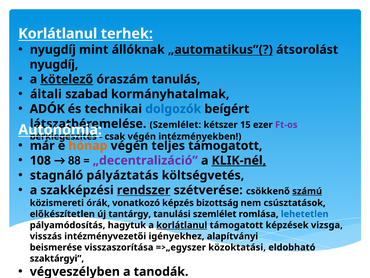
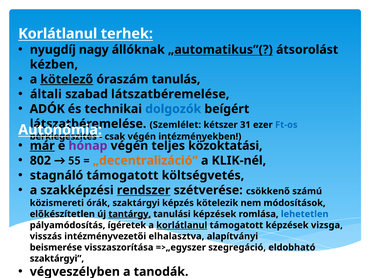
mint: mint -> nagy (94, 50)
nyugdíj: nyugdíj -> kézben (54, 64)
szabad kormányhatalmak: kormányhatalmak -> látszatbéremelése (170, 94)
15: 15 -> 31 (245, 125)
Ft-os colour: purple -> blue (286, 125)
már underline: none -> present (42, 145)
hónap colour: orange -> purple (88, 145)
teljes támogatott: támogatott -> közoktatási (225, 145)
108: 108 -> 802 (40, 160)
88: 88 -> 55 (74, 160)
„decentralizáció colour: purple -> orange (145, 160)
KLIK-nél underline: present -> none (239, 160)
stagnáló pályáztatás: pályáztatás -> támogatott (122, 175)
számú underline: present -> none (307, 191)
órák vonatkozó: vonatkozó -> szaktárgyi (136, 203)
bizottság: bizottság -> kötelezik (217, 203)
csúsztatások: csúsztatások -> módosítások (295, 203)
tantárgy underline: none -> present (130, 214)
tanulási szemlélet: szemlélet -> képzések (215, 214)
hagytuk: hagytuk -> ígéretek (127, 225)
igényekhez: igényekhez -> elhalasztva (176, 236)
közoktatási: közoktatási -> szegregáció (237, 247)
